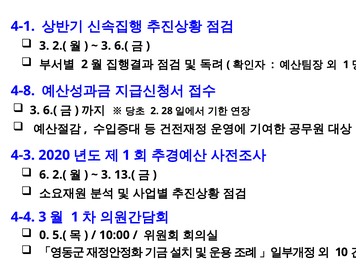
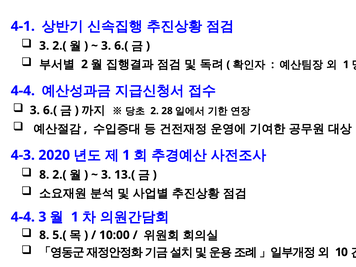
4-8: 4-8 -> 4-4 (23, 91)
6: 6 -> 8 (44, 175)
0: 0 -> 8 (44, 235)
